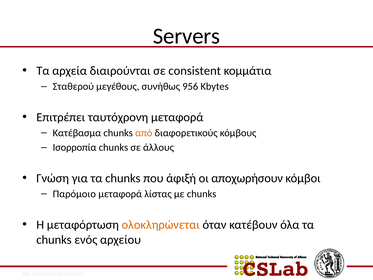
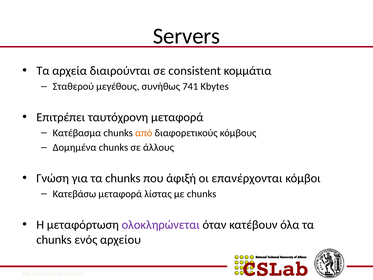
956: 956 -> 741 (190, 86)
Ισορροπία: Ισορροπία -> Δομημένα (75, 147)
αποχωρήσουν: αποχωρήσουν -> επανέρχονται (247, 178)
Παρόμοιο: Παρόμοιο -> Κατεβάσω (74, 194)
ολοκληρώνεται colour: orange -> purple (161, 225)
